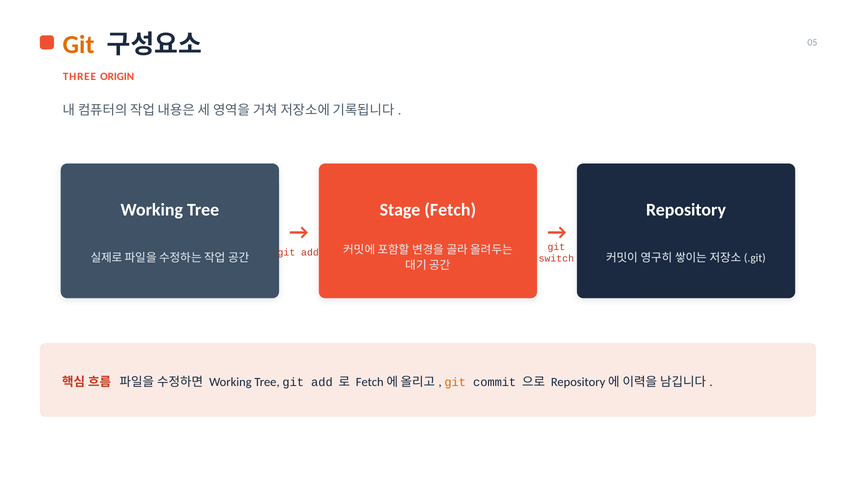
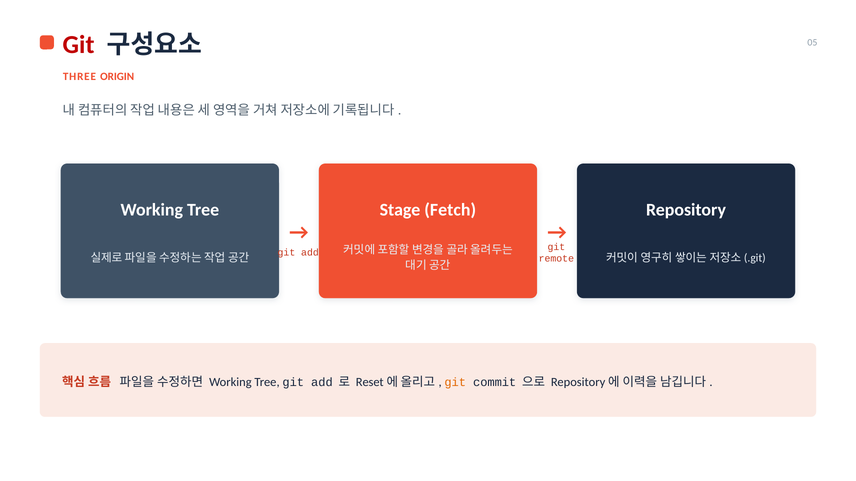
Git colour: orange -> red (79, 45)
switch: switch -> remote (556, 259)
Fetch: Fetch -> Reset (370, 382)
